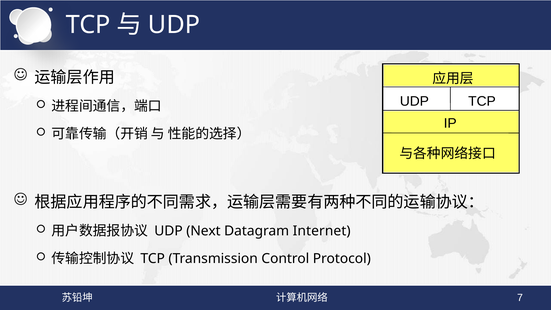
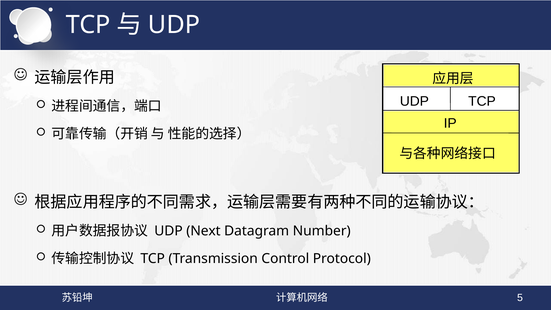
Internet: Internet -> Number (322, 231)
7: 7 -> 5 (520, 298)
